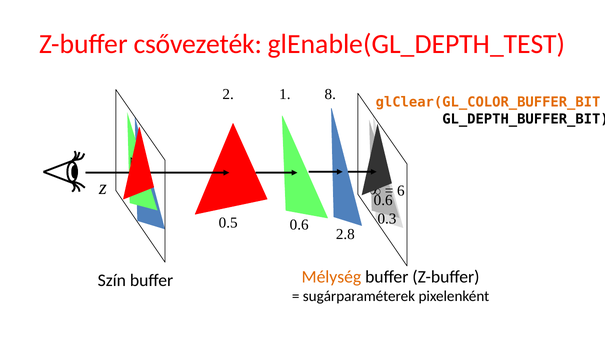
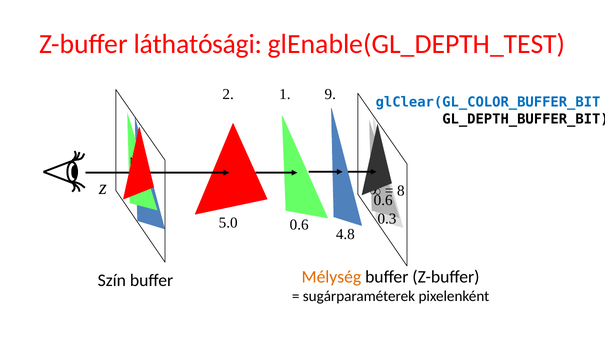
csővezeték: csővezeték -> láthatósági (198, 44)
8: 8 -> 9 (330, 94)
glClear(GL_COLOR_BUFFER_BIT colour: orange -> blue (488, 103)
6: 6 -> 8 (401, 191)
0.5: 0.5 -> 5.0 (228, 223)
2.8: 2.8 -> 4.8 (345, 234)
